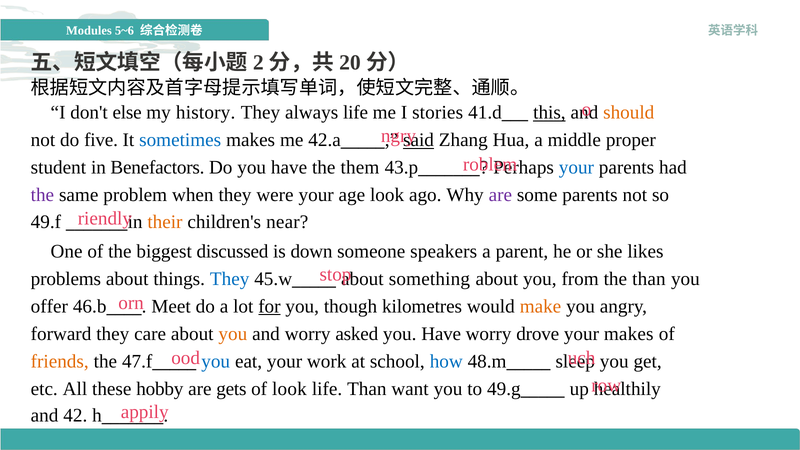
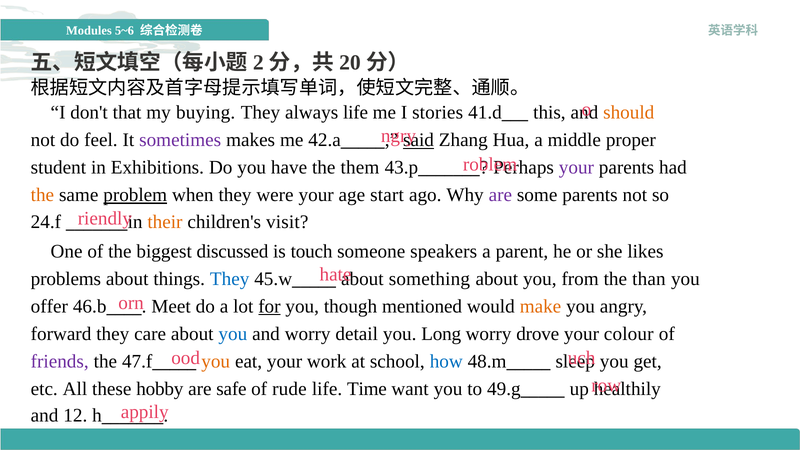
else: else -> that (127, 113)
history: history -> buying (206, 113)
this underline: present -> none (549, 113)
five: five -> feel (101, 140)
sometimes colour: blue -> purple (180, 140)
Benefactors: Benefactors -> Exhibitions (157, 168)
your colour: blue -> purple (576, 168)
the colour: purple -> orange (42, 195)
problem underline: none -> present (135, 195)
age look: look -> start (387, 195)
49.f: 49.f -> 24.f (46, 222)
near: near -> visit (287, 222)
down: down -> touch (312, 251)
stop: stop -> hate (335, 275)
kilometres: kilometres -> mentioned (422, 306)
you colour: orange -> blue (233, 334)
asked: asked -> detail (357, 334)
Have: Have -> Long (441, 334)
your makes: makes -> colour (629, 334)
friends colour: orange -> purple (60, 361)
you colour: blue -> orange (216, 361)
gets: gets -> safe (231, 389)
of look: look -> rude (289, 389)
life Than: Than -> Time (367, 389)
42: 42 -> 12 (75, 415)
